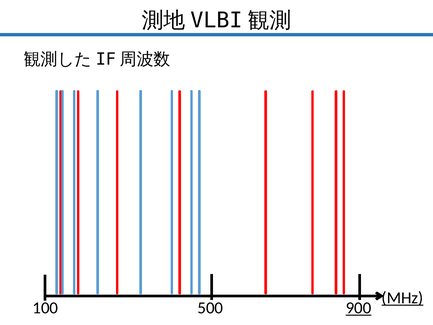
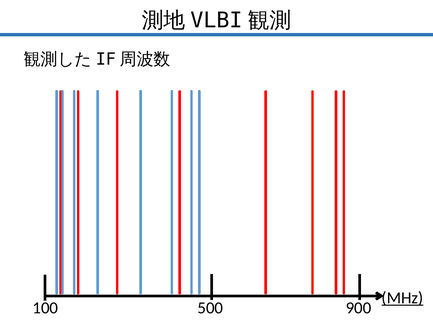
900 underline: present -> none (358, 308)
